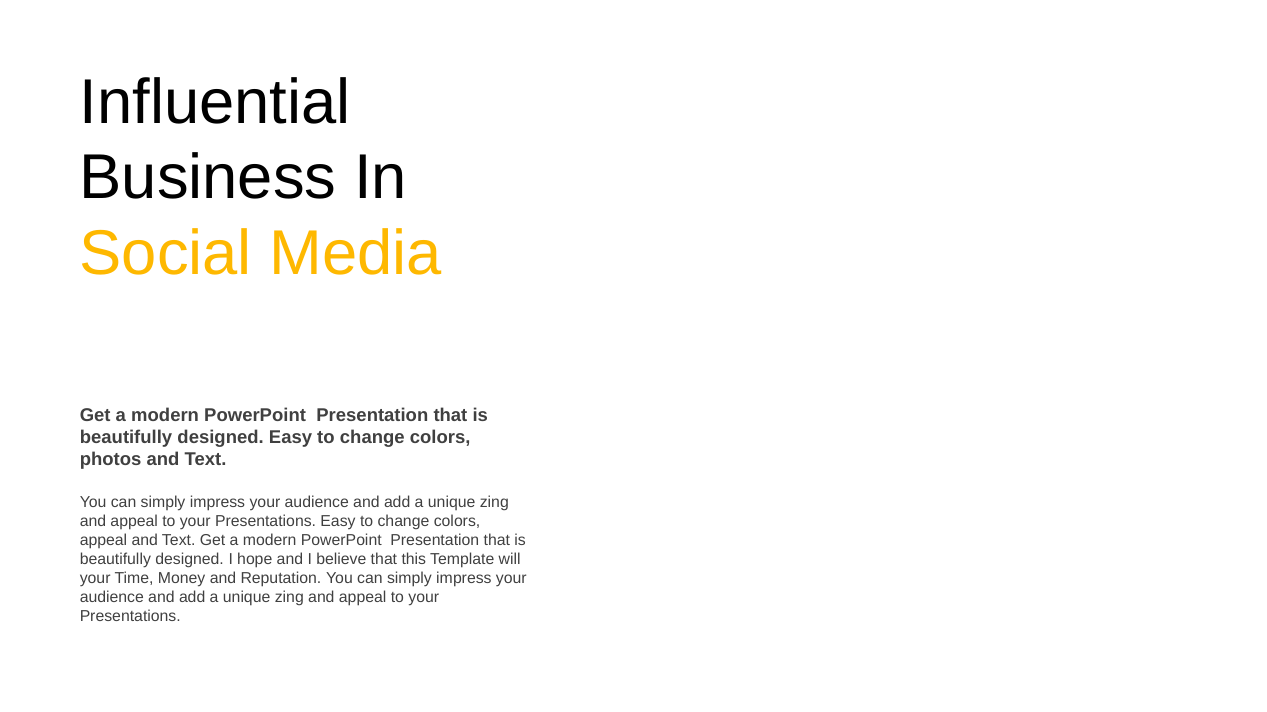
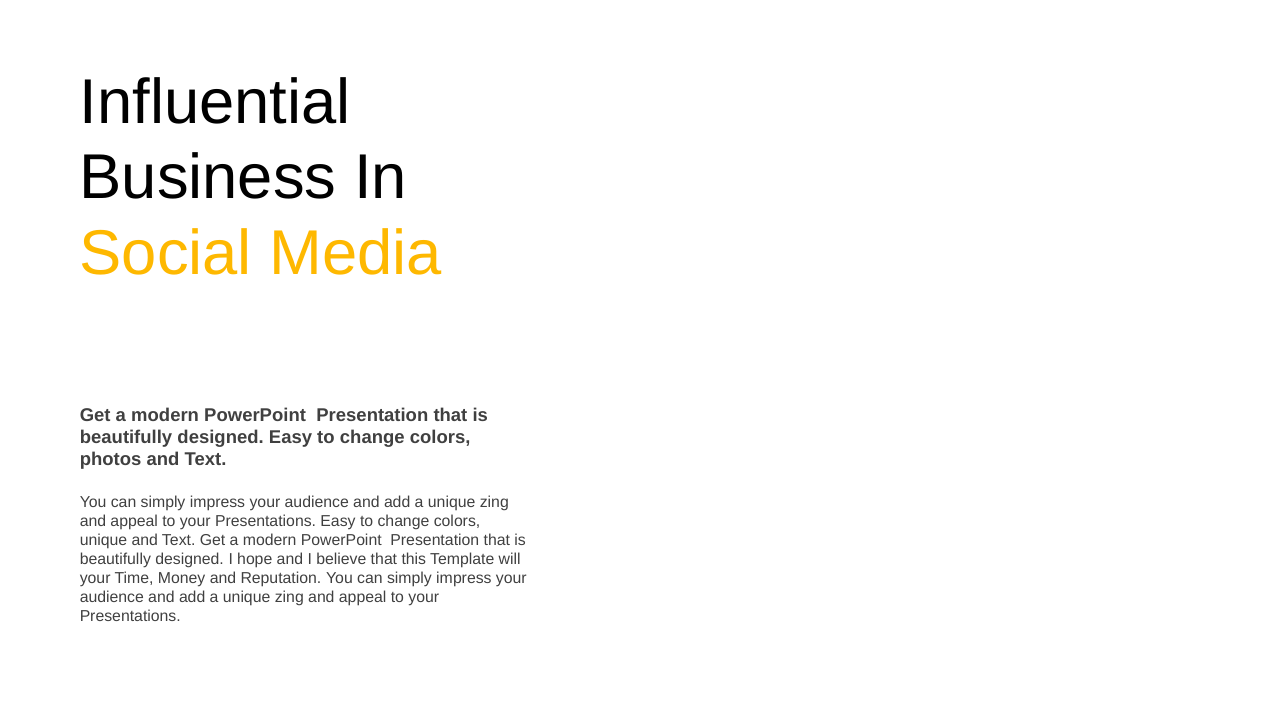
appeal: appeal -> unique (104, 540)
